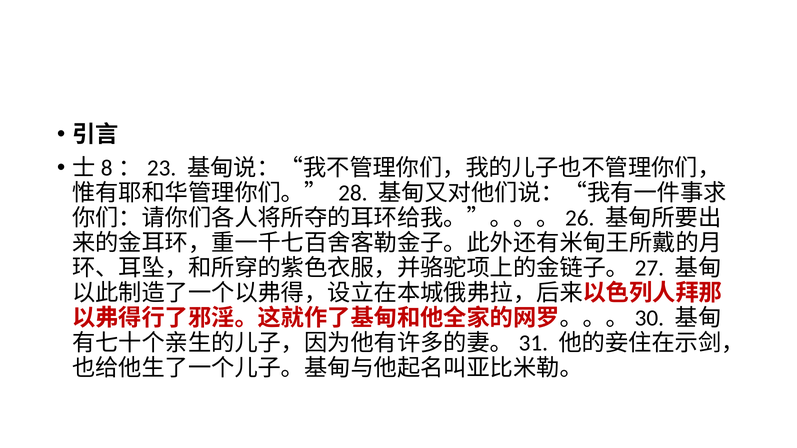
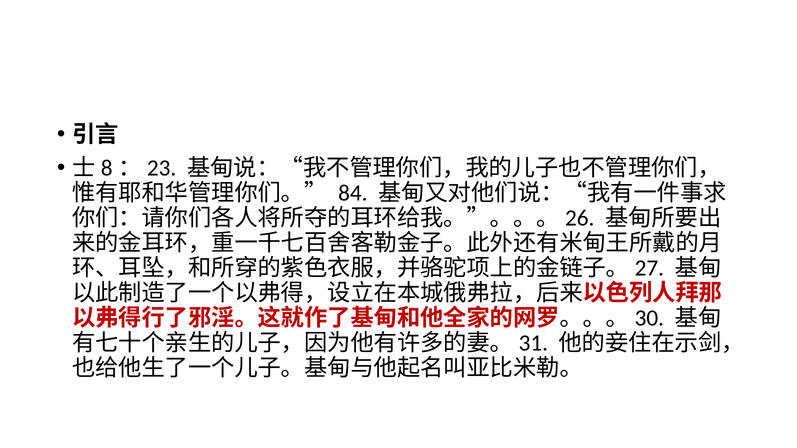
28: 28 -> 84 (353, 193)
